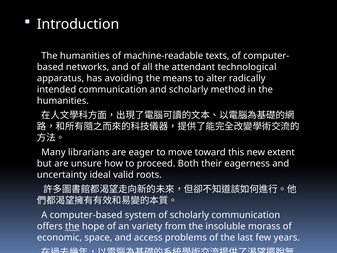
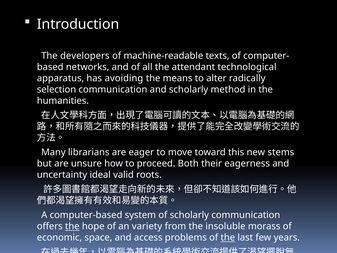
humanities: humanities -> developers (85, 56)
intended: intended -> selection (57, 89)
extent: extent -> stems (281, 152)
the underline: none -> present (228, 237)
